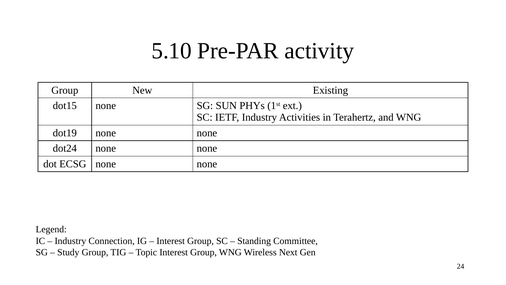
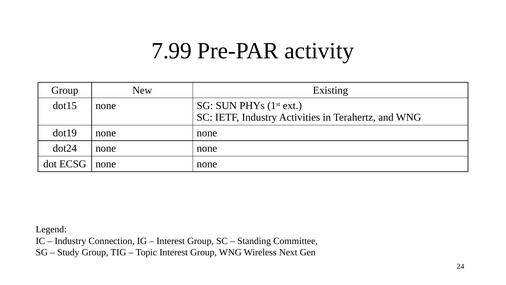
5.10: 5.10 -> 7.99 (172, 51)
